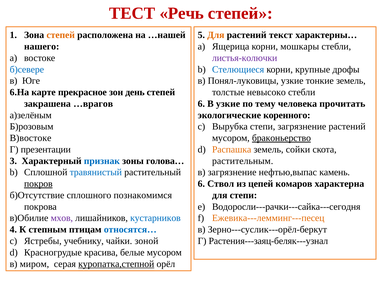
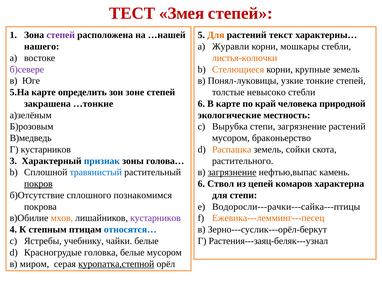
Речь: Речь -> Змея (182, 13)
степей colour: orange -> purple (61, 35)
Ящерица: Ящерица -> Журавли (231, 47)
листья-колючки colour: purple -> orange (245, 58)
б)севере colour: blue -> purple (27, 70)
Стелющиеся colour: blue -> orange (238, 70)
крупные дрофы: дрофы -> земель (346, 70)
тонкие земель: земель -> степей (351, 81)
6.На: 6.На -> 5.На (19, 92)
прекрасное: прекрасное -> определить (82, 92)
день: день -> зоне (135, 92)
…врагов: …врагов -> …тонкие (93, 104)
В узкие: узкие -> карте (228, 104)
тему: тему -> край (265, 104)
прочитать: прочитать -> природной (342, 104)
коренного: коренного -> местность (287, 115)
В)востоке: В)востоке -> В)медведь (31, 138)
браконьерство underline: present -> none (281, 138)
Г презентации: презентации -> кустарников (46, 150)
растительным: растительным -> растительного (243, 161)
загрязнение underline: none -> present (232, 173)
Водоросли---рачки---сайка---сегодня: Водоросли---рачки---сайка---сегодня -> Водоросли---рачки---сайка---птицы (286, 207)
мхов colour: purple -> orange (62, 218)
кустарников colour: blue -> purple (155, 218)
чайки зоной: зоной -> белые (147, 241)
красива: красива -> головка (101, 253)
